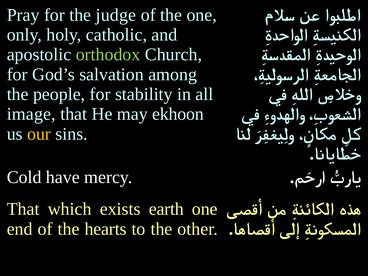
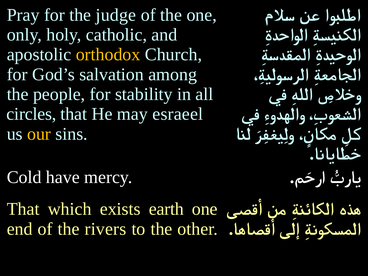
orthodox colour: light green -> yellow (108, 55)
image: image -> circles (31, 114)
ekhoon: ekhoon -> esraeel (178, 114)
hearts: hearts -> rivers (105, 229)
